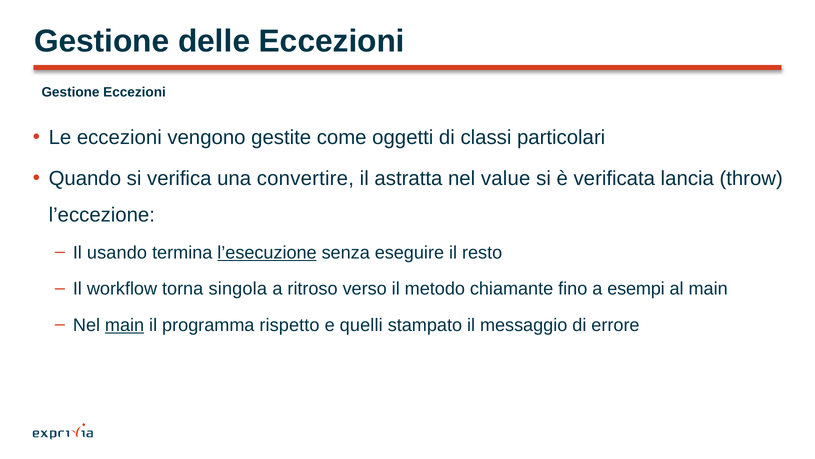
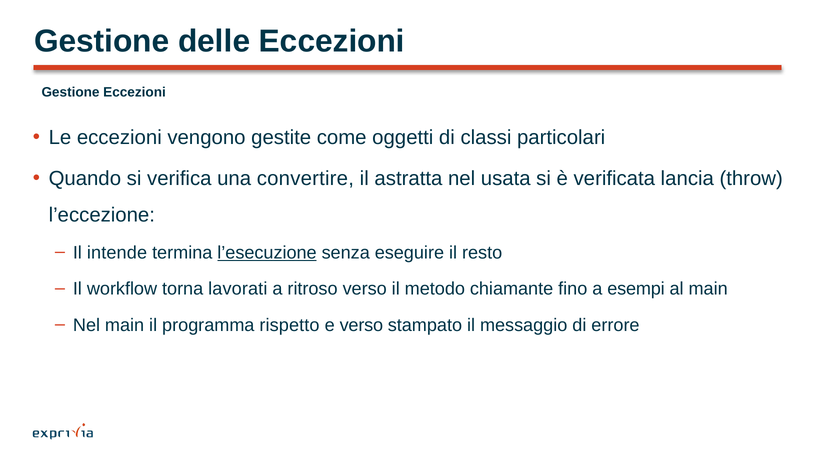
value: value -> usata (506, 178)
usando: usando -> intende (117, 252)
singola: singola -> lavorati (238, 288)
main underline: present -> none (125, 325)
e quelli: quelli -> verso (361, 325)
